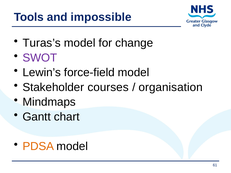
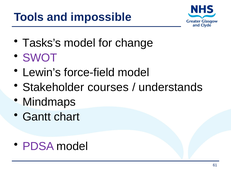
Turas’s: Turas’s -> Tasks’s (42, 43)
organisation: organisation -> understands (171, 87)
PDSA colour: orange -> purple (38, 147)
